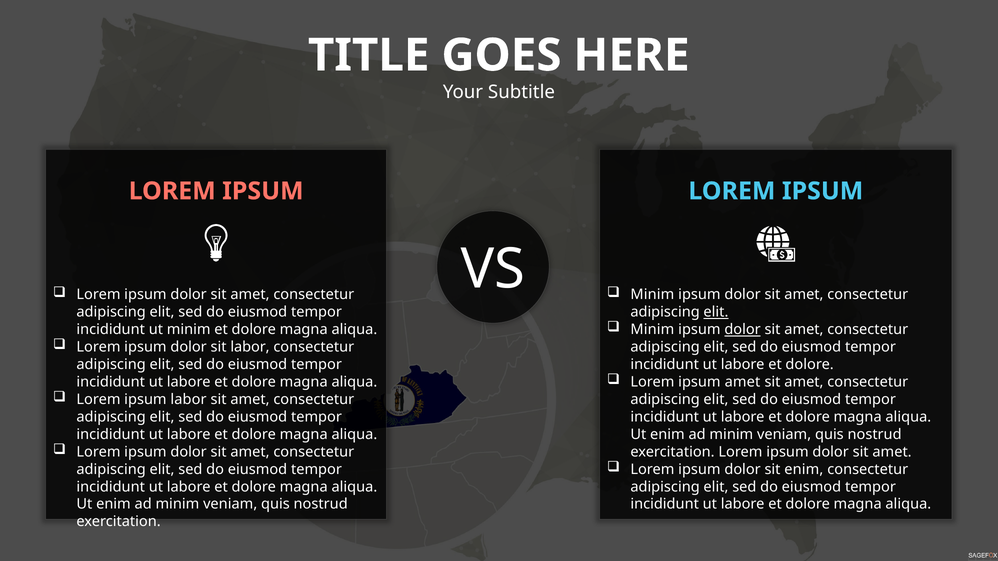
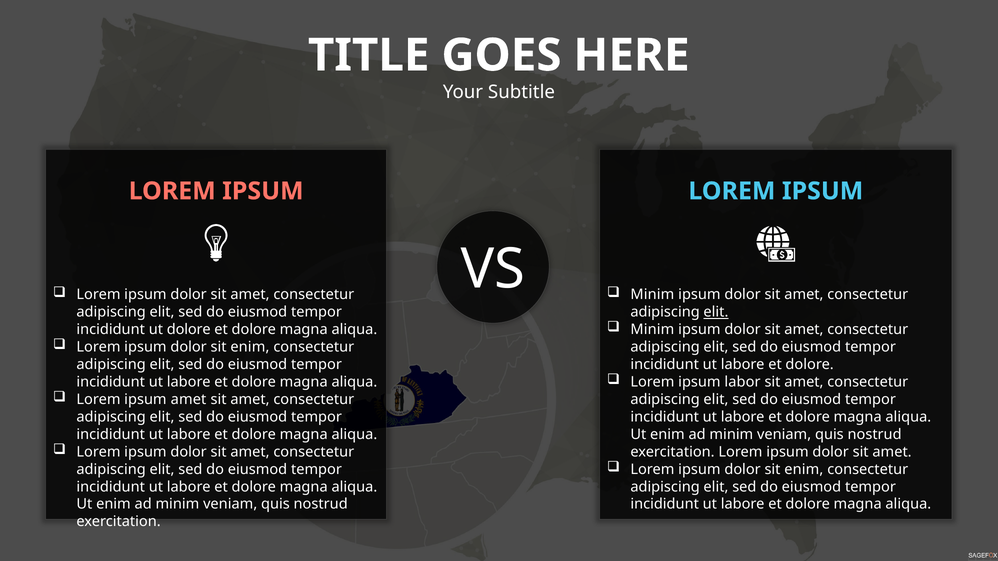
dolor underline: present -> none (743, 330)
ut minim: minim -> dolore (189, 330)
labor: labor -> enim (250, 347)
ipsum amet: amet -> labor (742, 382)
ipsum labor: labor -> amet (189, 400)
